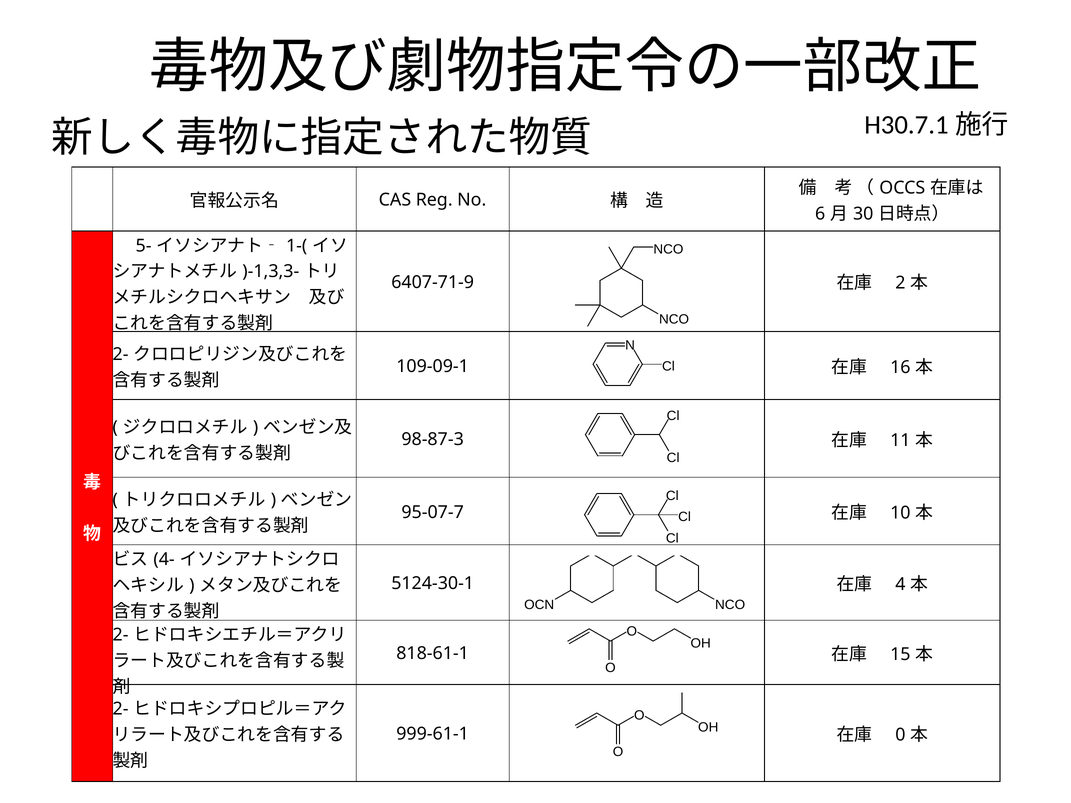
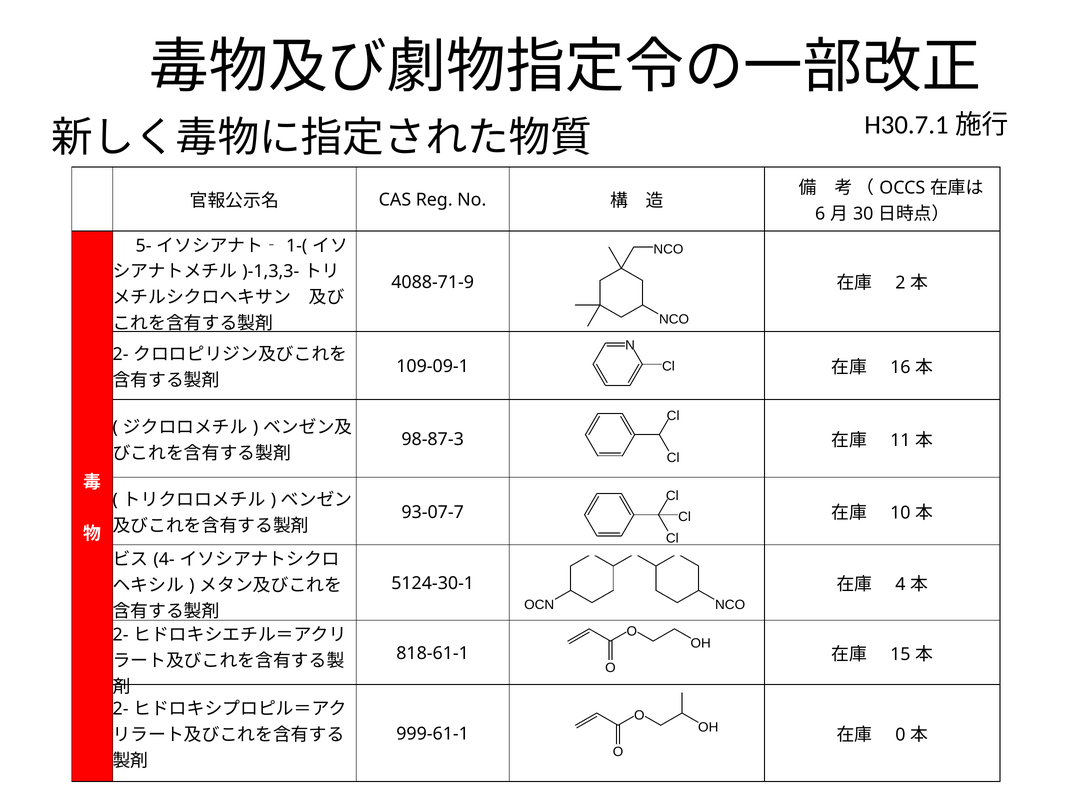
6407-71-9: 6407-71-9 -> 4088-71-9 (433, 282)
95-07-7: 95-07-7 -> 93-07-7 (433, 512)
